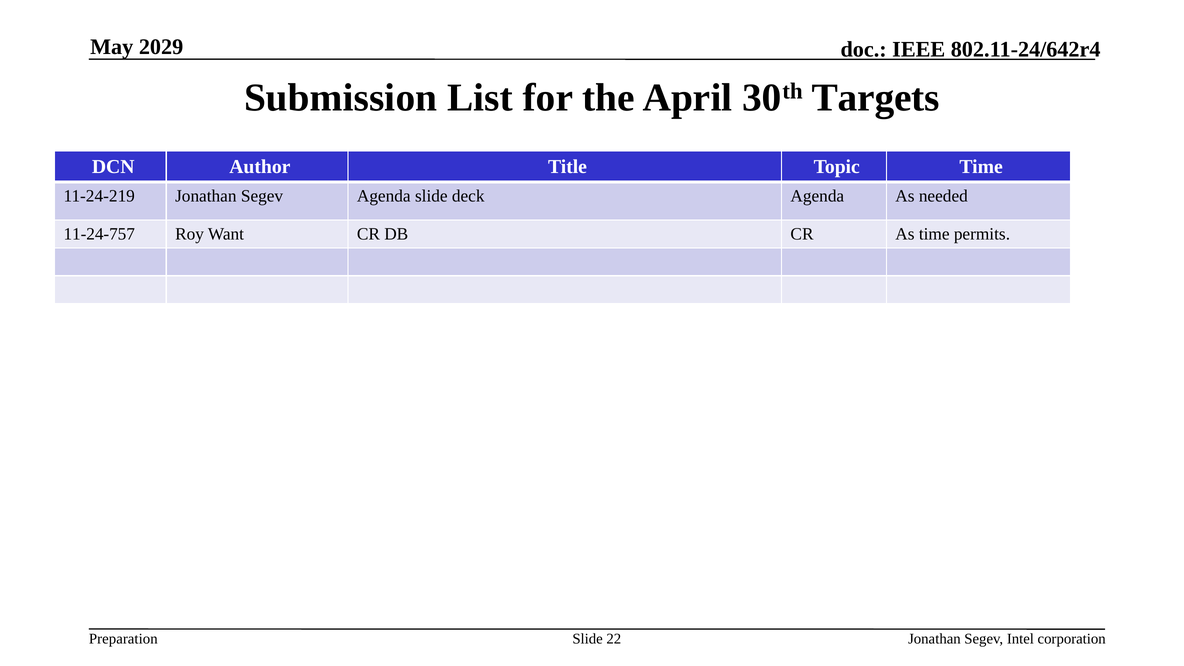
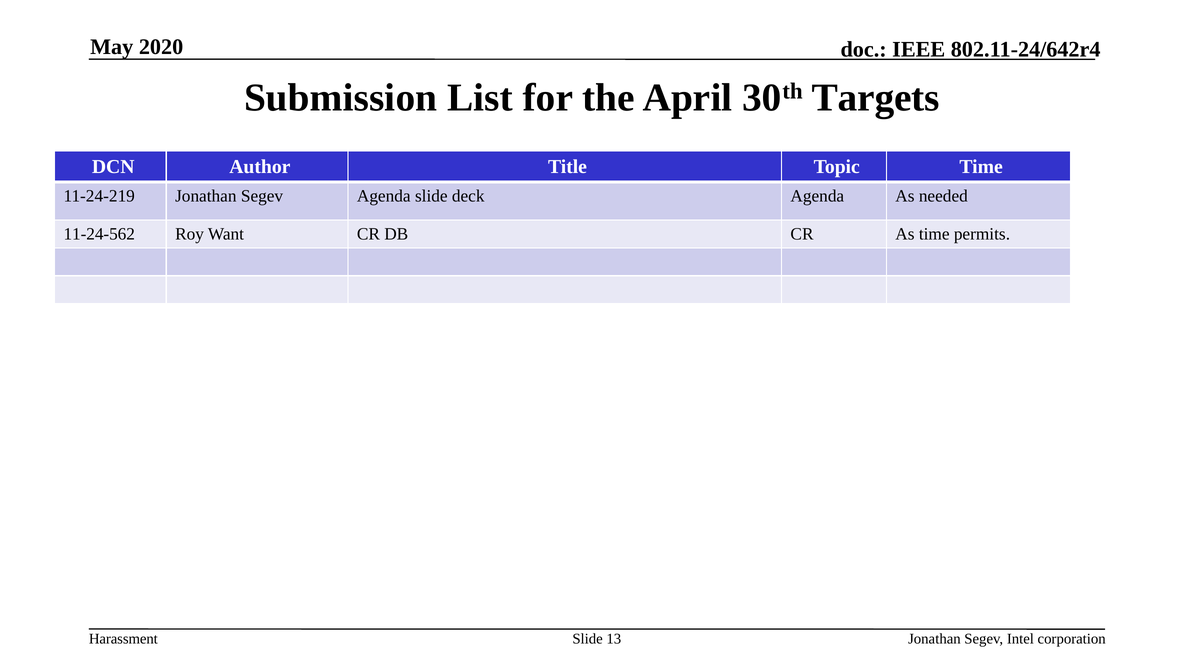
2029: 2029 -> 2020 (161, 47)
11-24-757: 11-24-757 -> 11-24-562 (99, 234)
Preparation: Preparation -> Harassment (123, 639)
22: 22 -> 13 (614, 639)
